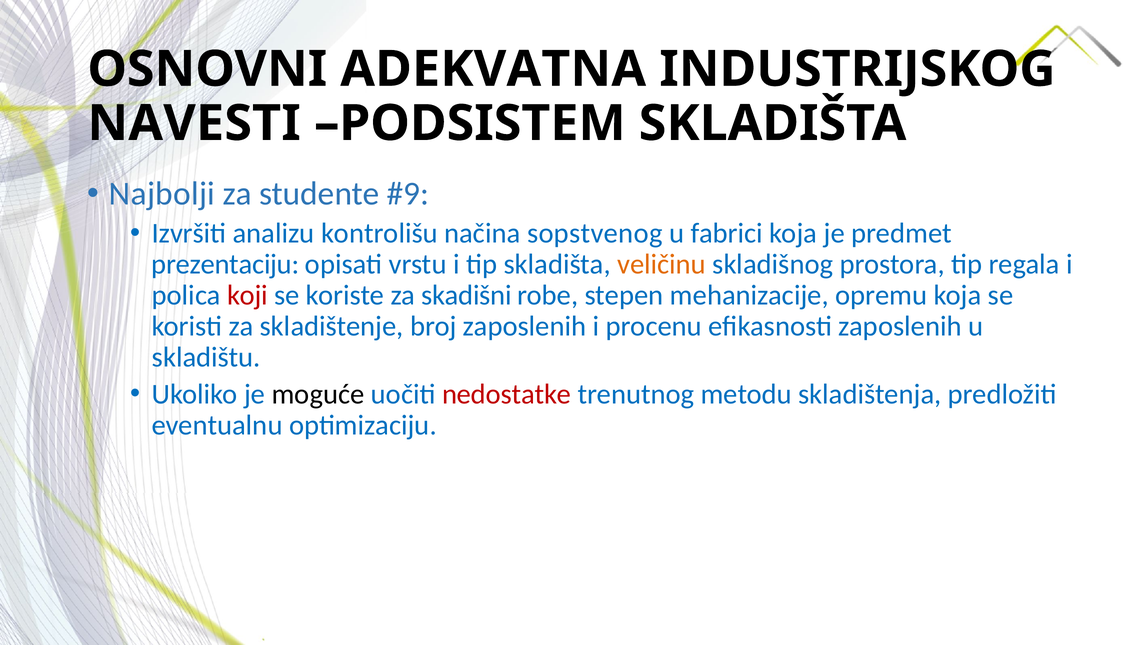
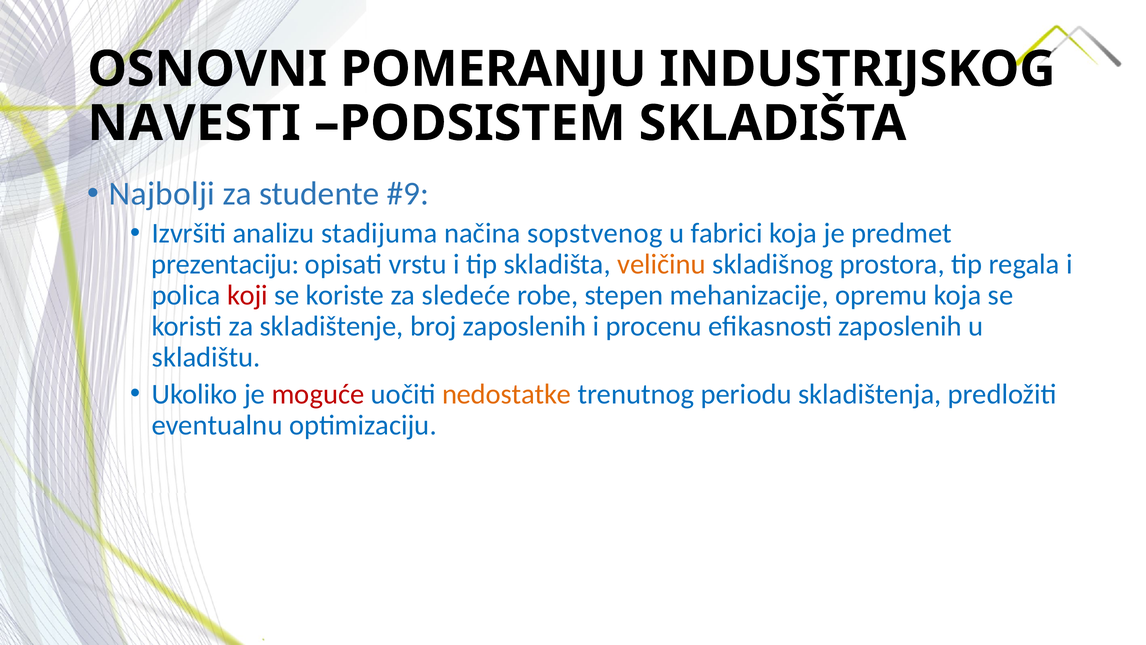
ADEKVATNA: ADEKVATNA -> POMERANJU (493, 69)
kontrolišu: kontrolišu -> stadijuma (379, 233)
skadišni: skadišni -> sledeće (466, 295)
moguće colour: black -> red (318, 394)
nedostatke colour: red -> orange (507, 394)
metodu: metodu -> periodu (746, 394)
